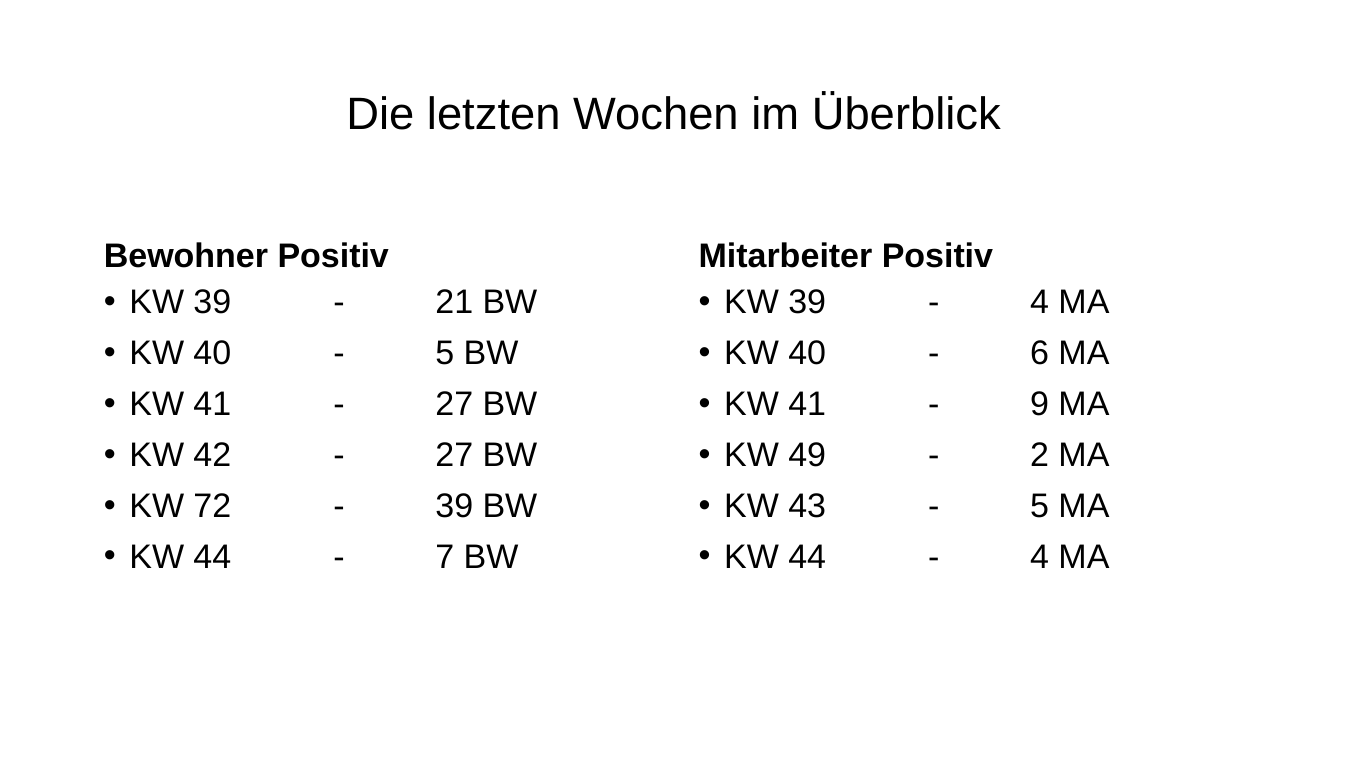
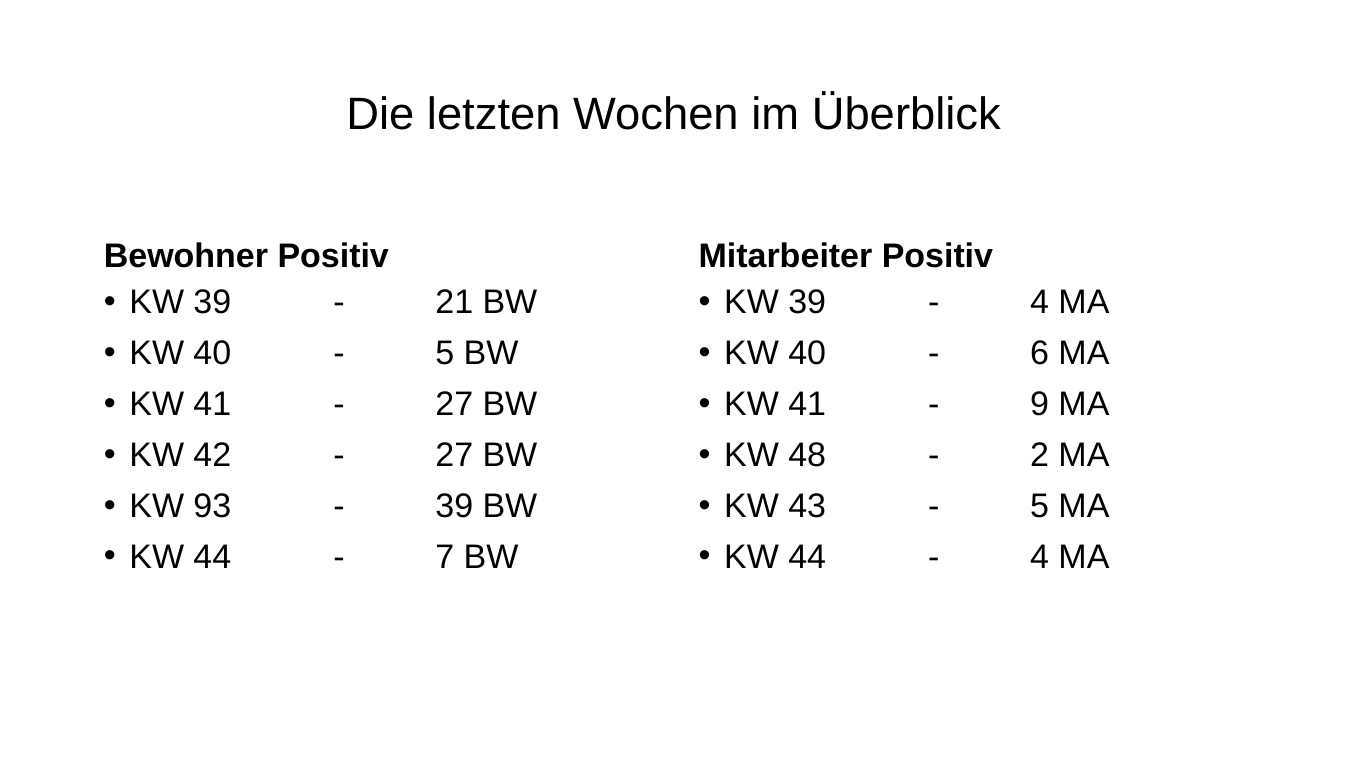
49: 49 -> 48 (807, 455)
72: 72 -> 93 (212, 506)
